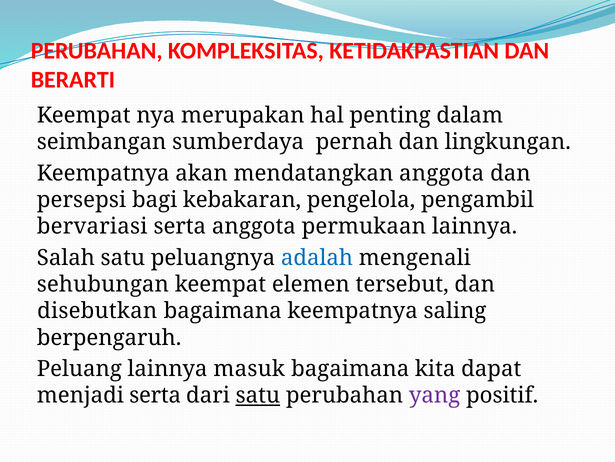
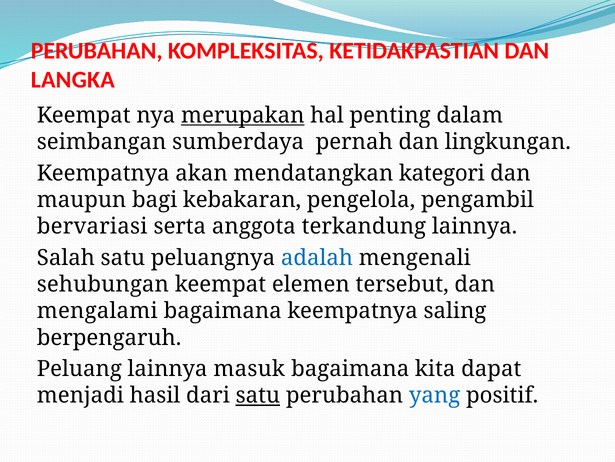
BERARTI: BERARTI -> LANGKA (73, 80)
merupakan underline: none -> present (243, 115)
mendatangkan anggota: anggota -> kategori (442, 173)
persepsi: persepsi -> maupun (82, 200)
permukaan: permukaan -> terkandung (364, 226)
disebutkan: disebutkan -> mengalami (97, 311)
menjadi serta: serta -> hasil (155, 395)
yang colour: purple -> blue (435, 395)
